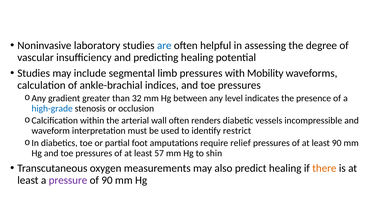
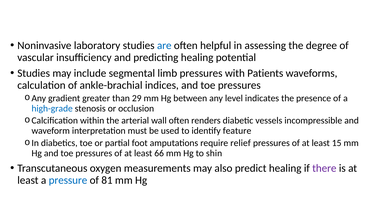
Mobility: Mobility -> Patients (265, 73)
32: 32 -> 29 (137, 98)
restrict: restrict -> feature (237, 131)
least 90: 90 -> 15 (337, 143)
57: 57 -> 66 (159, 153)
there colour: orange -> purple (324, 168)
pressure colour: purple -> blue (68, 180)
of 90: 90 -> 81 (107, 180)
